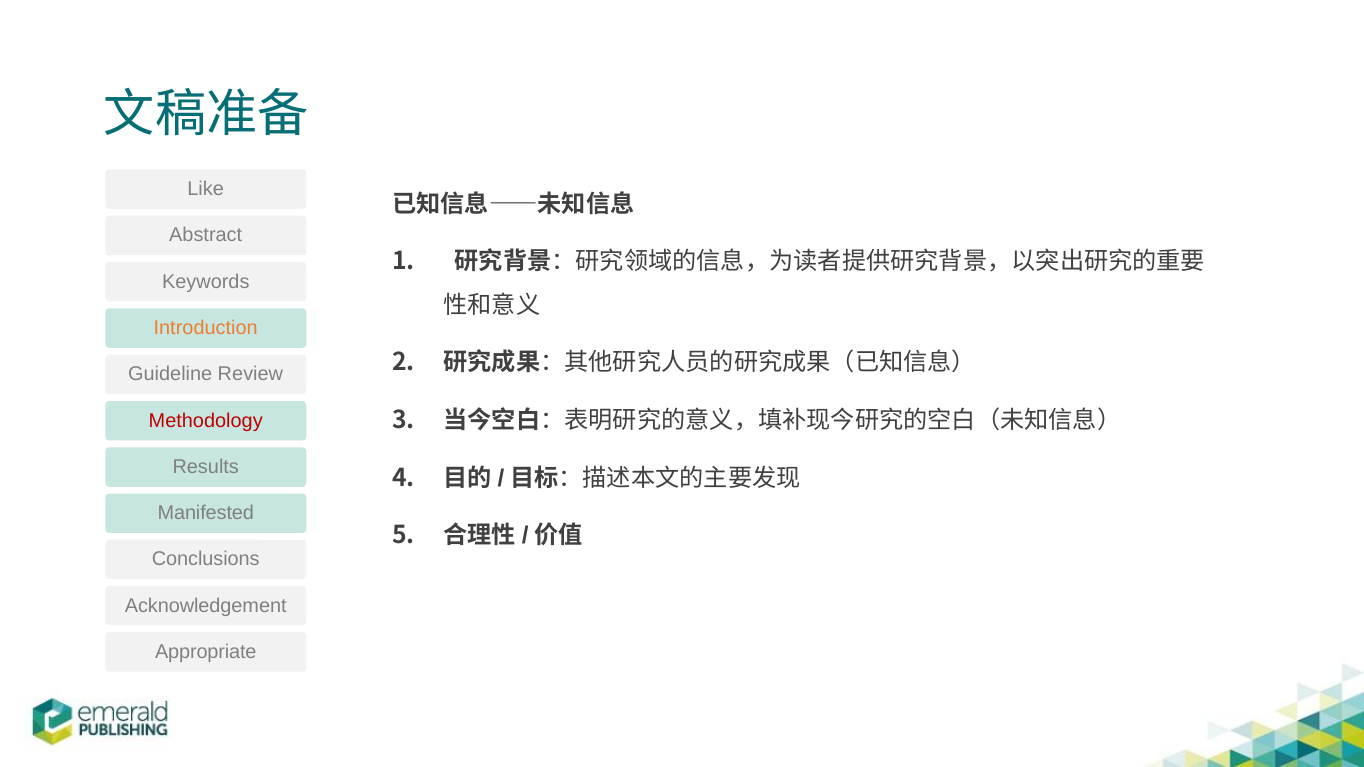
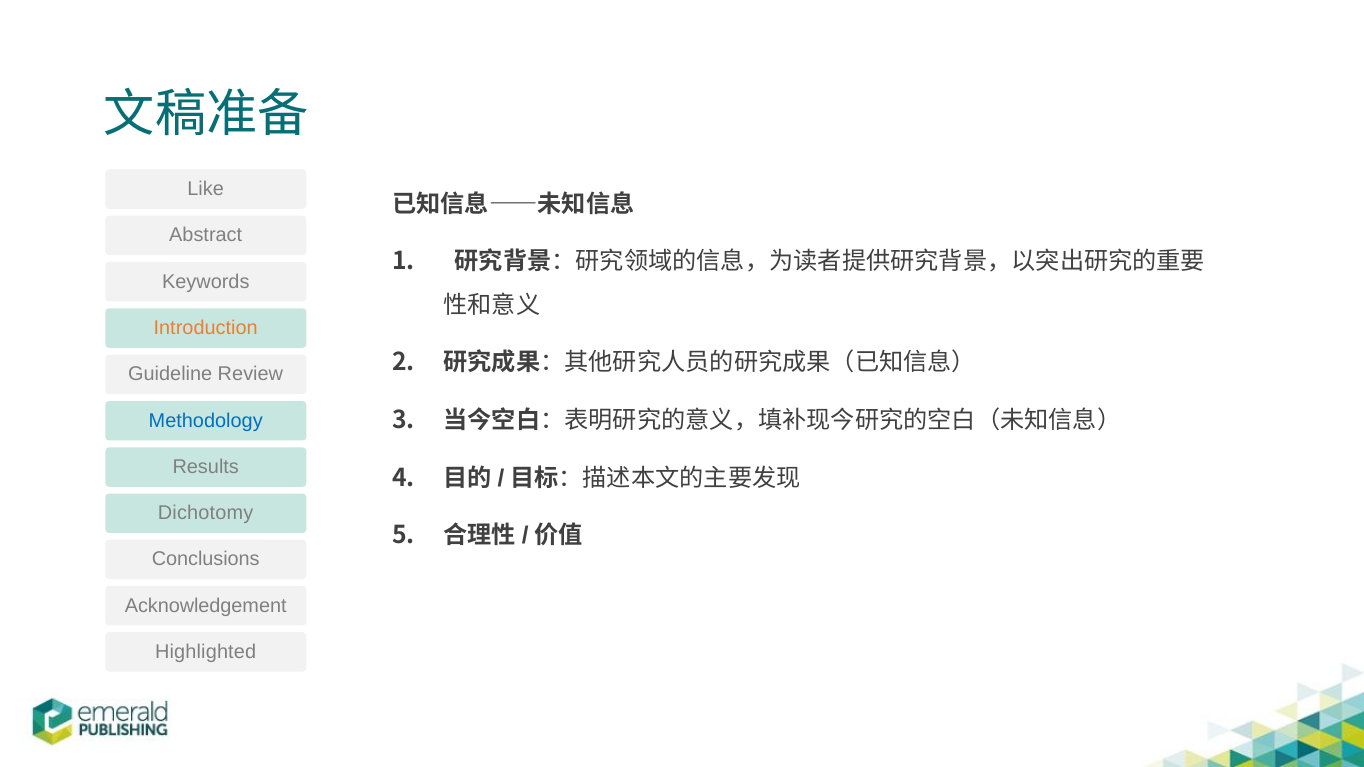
Methodology colour: red -> blue (206, 421)
Manifested: Manifested -> Dichotomy (206, 513)
Appropriate: Appropriate -> Highlighted (206, 652)
